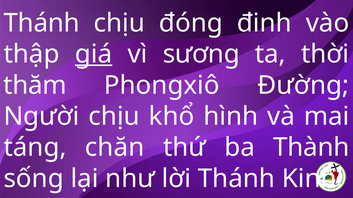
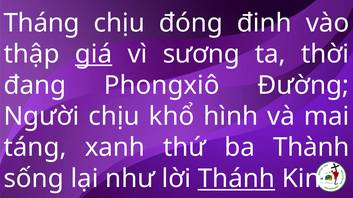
Thánh: Thánh -> Tháng (42, 23)
thăm: thăm -> đang (35, 85)
chăn: chăn -> xanh (115, 148)
Thánh underline: none -> present (236, 179)
